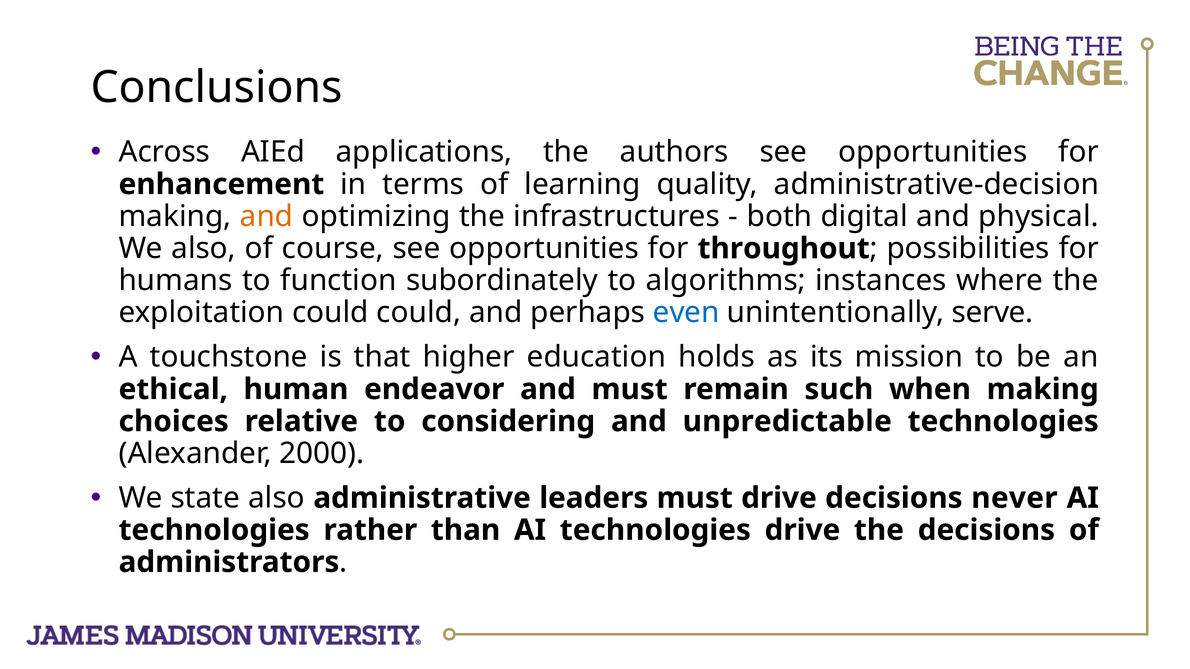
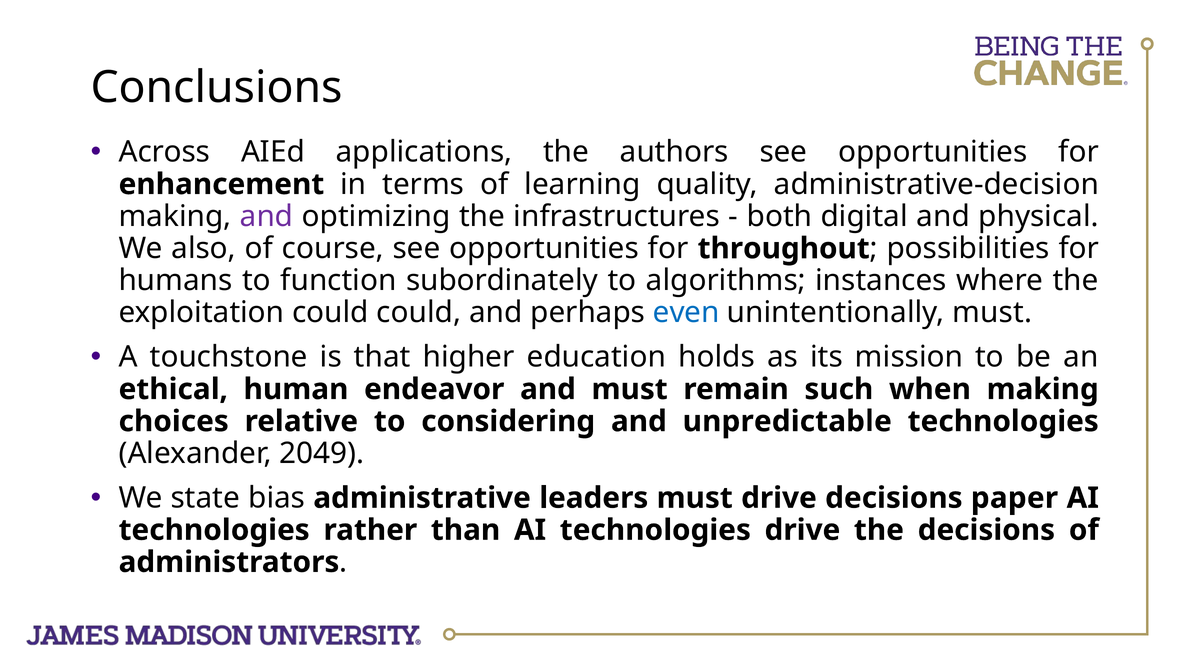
and colour: orange -> purple (267, 216)
unintentionally serve: serve -> must (992, 313)
2000: 2000 -> 2049 (322, 454)
state also: also -> bias (277, 498)
never: never -> paper (1014, 498)
